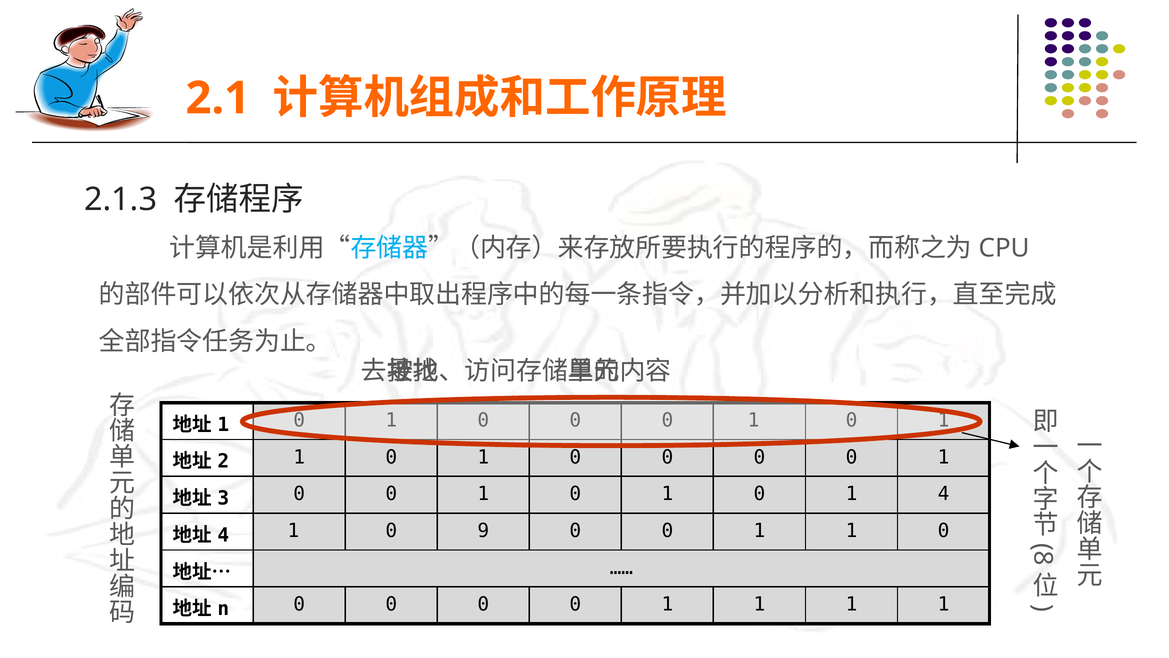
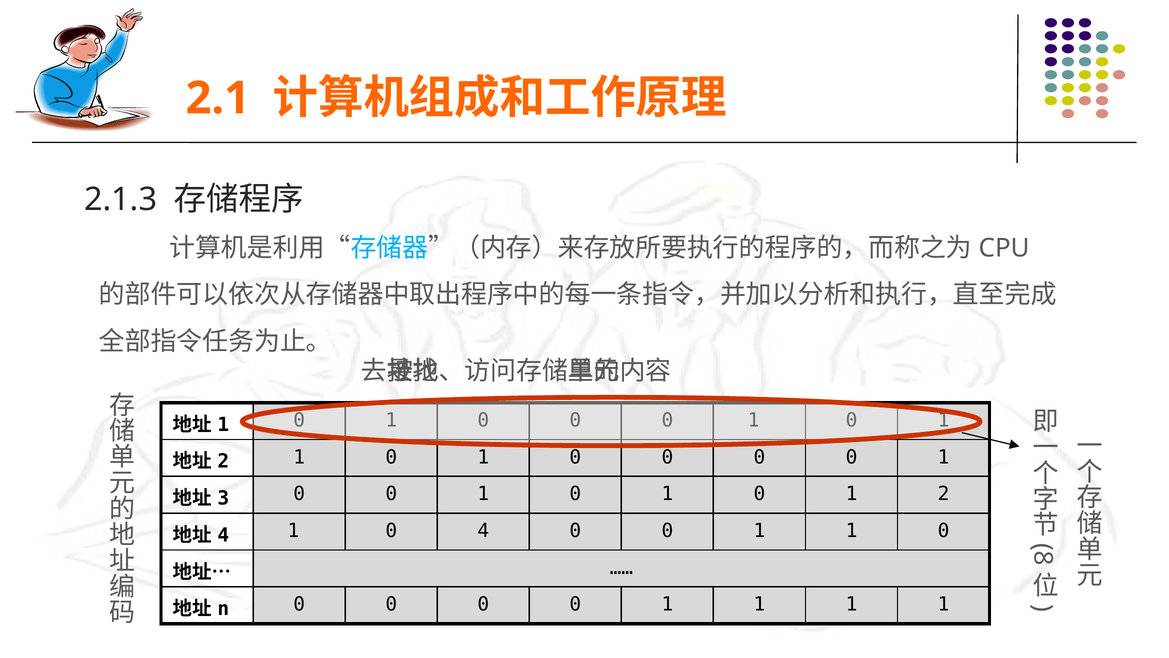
1 4: 4 -> 2 (944, 494)
0 9: 9 -> 4 (483, 530)
